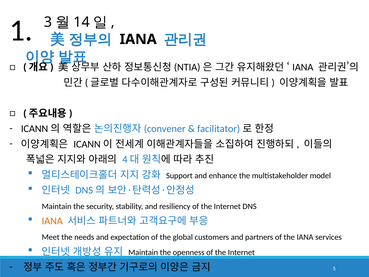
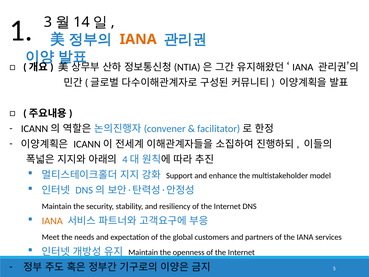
IANA colour: black -> orange (138, 39)
